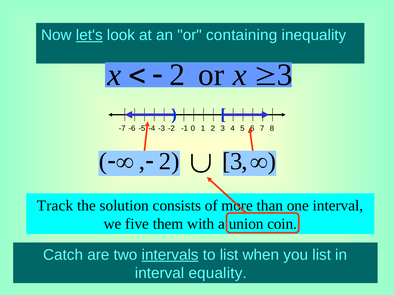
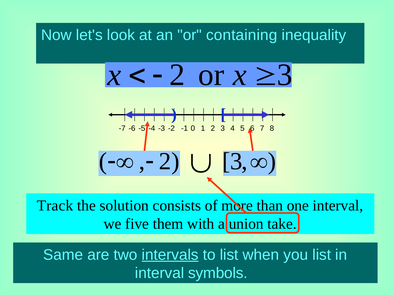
let's underline: present -> none (89, 35)
coin: coin -> take (282, 224)
Catch: Catch -> Same (63, 255)
equality: equality -> symbols (218, 274)
